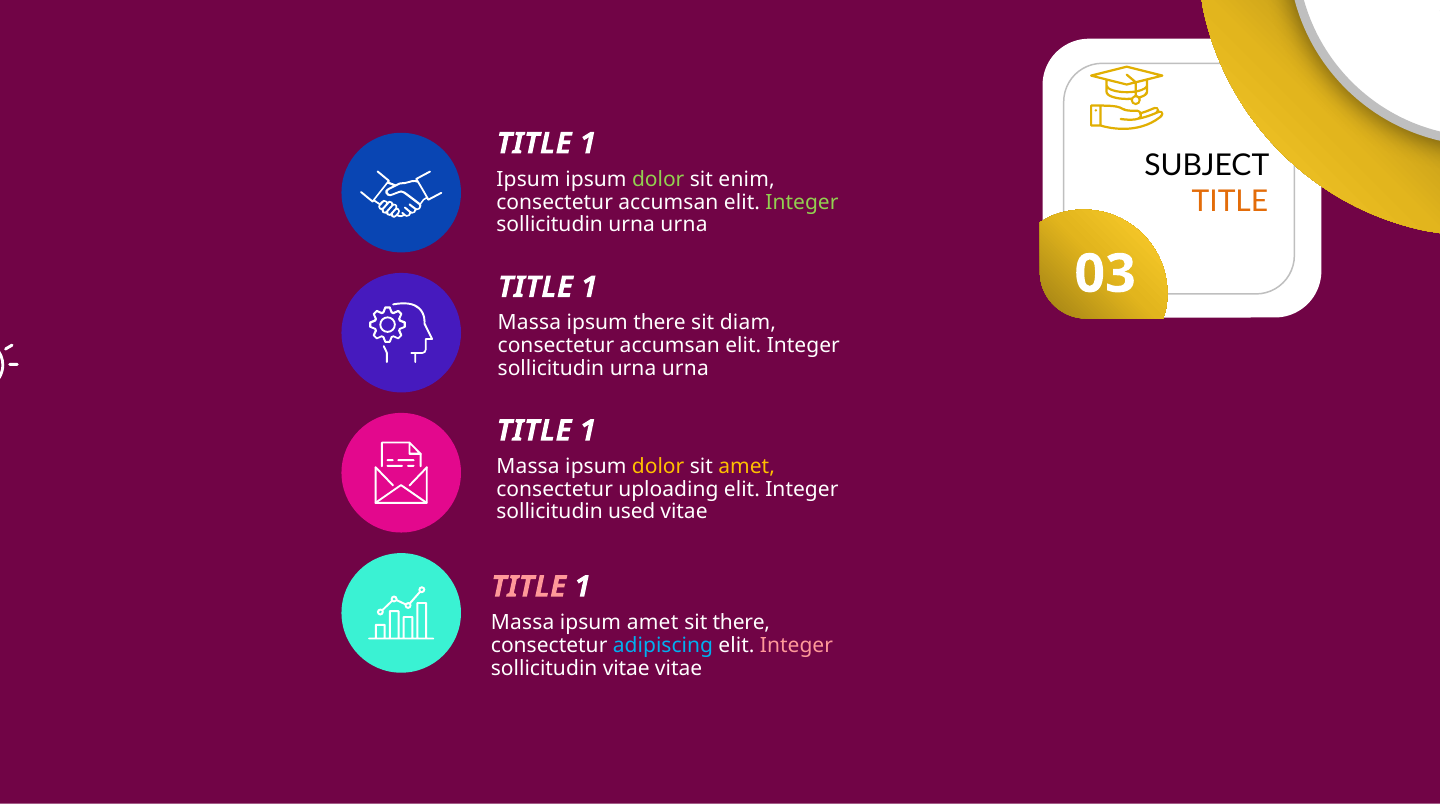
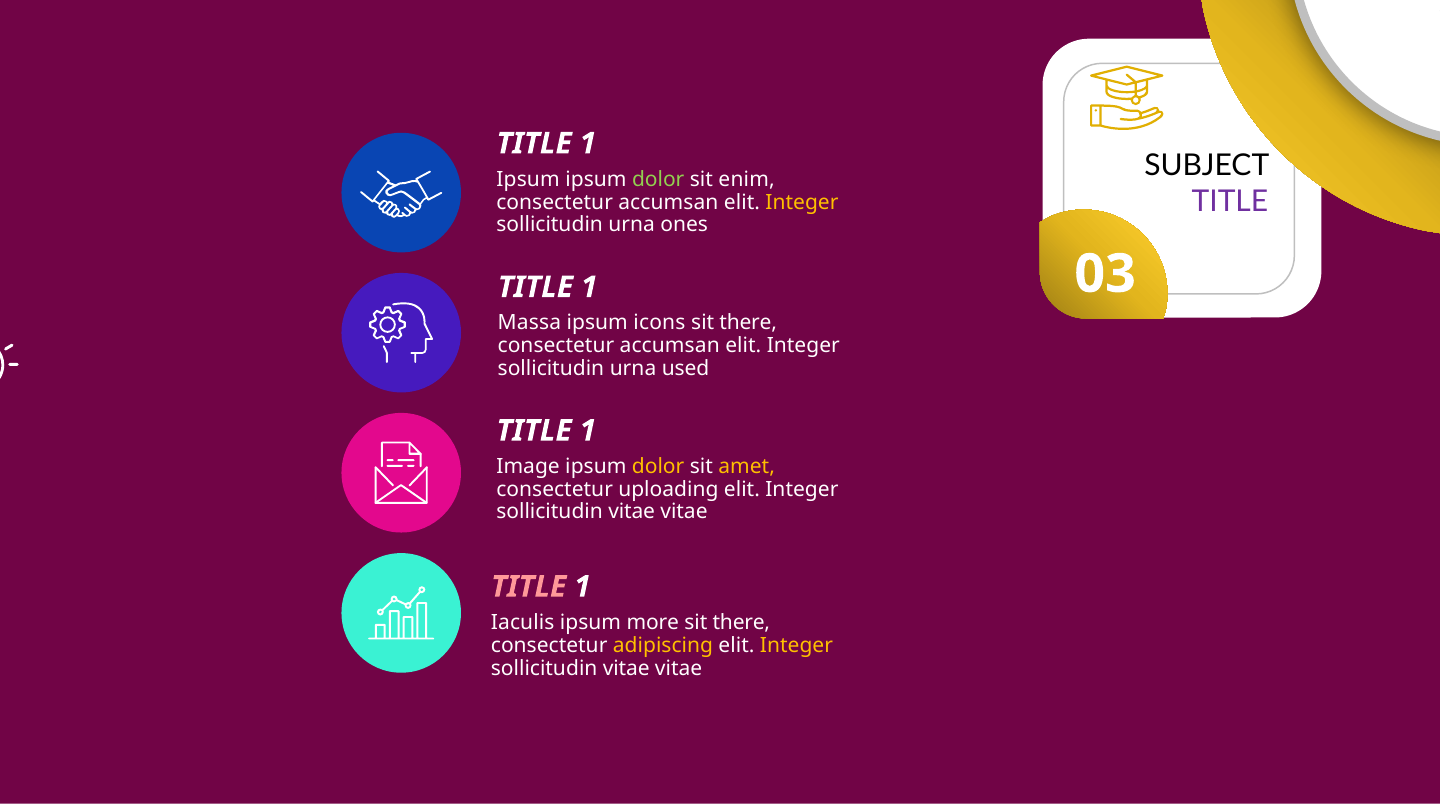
TITLE colour: orange -> purple (1230, 201)
Integer colour: light green -> yellow (802, 202)
urna: urna -> ones (684, 225)
ipsum there: there -> icons (659, 323)
diam: diam -> there (748, 323)
urna: urna -> used (686, 368)
Massa: Massa -> Image (528, 467)
used: used -> vitae (632, 512)
Massa: Massa -> Iaculis (523, 623)
ipsum amet: amet -> more (653, 623)
adipiscing colour: light blue -> yellow (663, 645)
Integer colour: pink -> yellow (797, 645)
